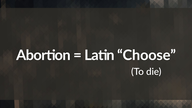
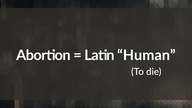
Choose: Choose -> Human (146, 55)
